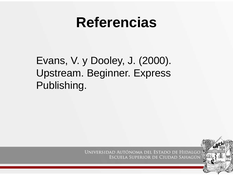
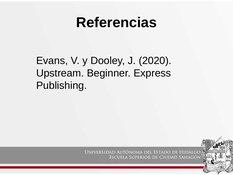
2000: 2000 -> 2020 (155, 61)
